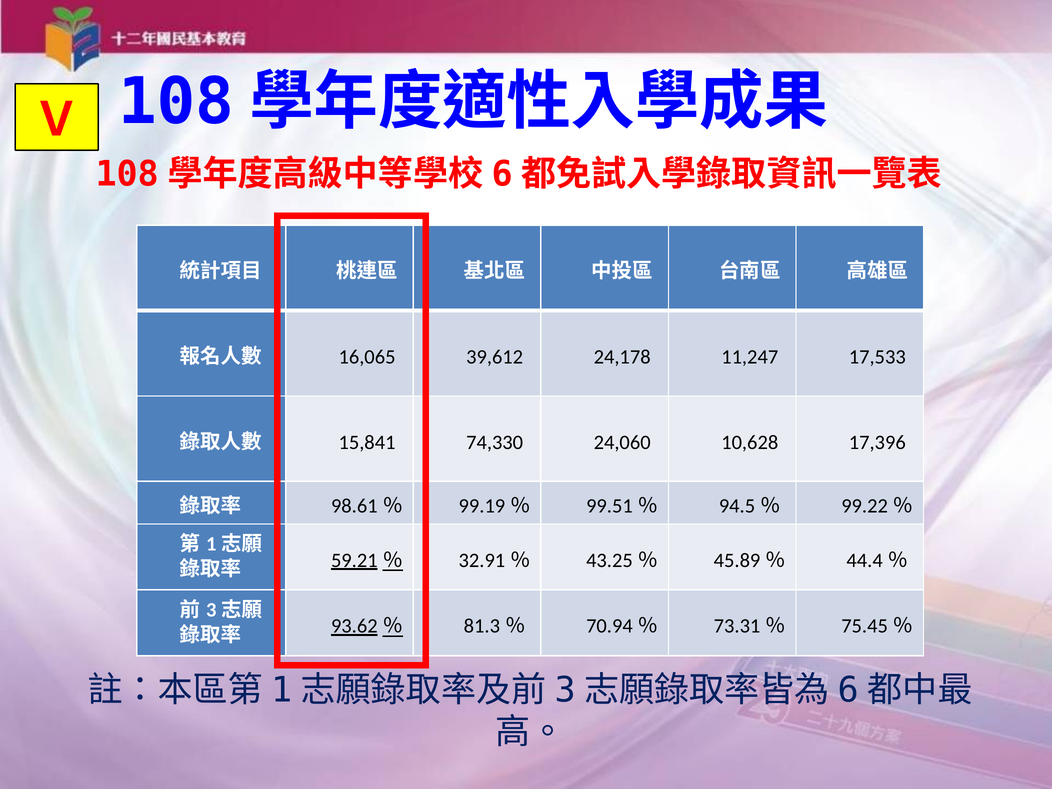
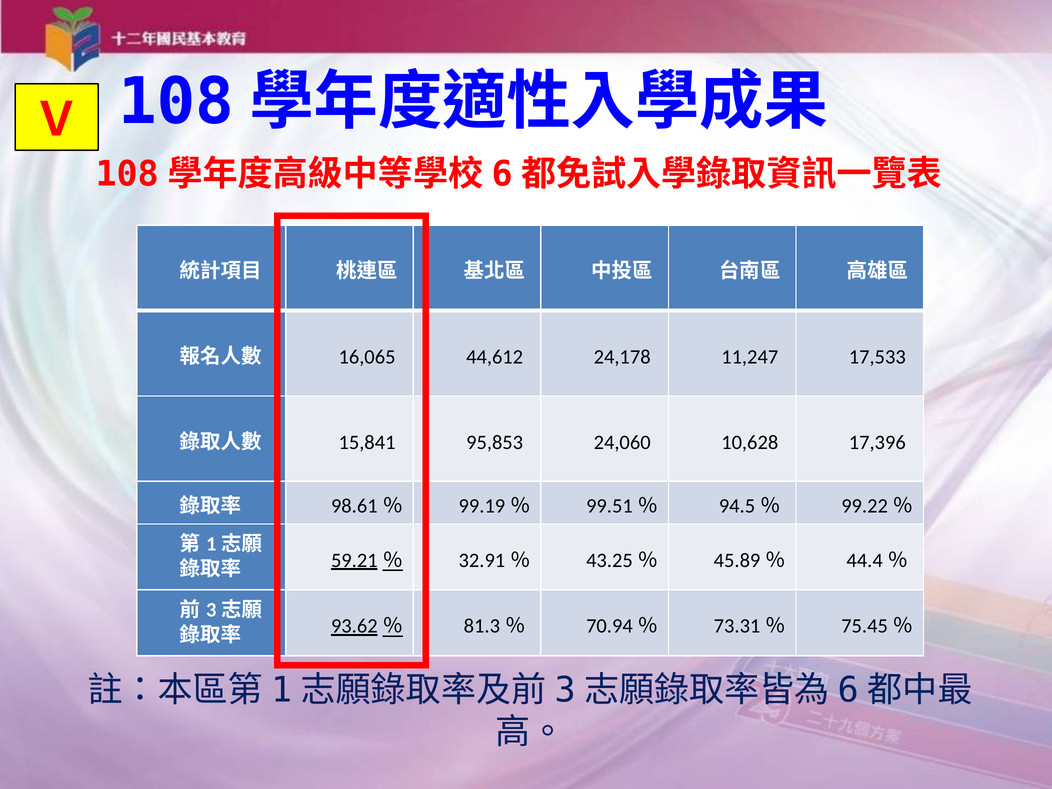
39,612: 39,612 -> 44,612 (495, 357)
74,330: 74,330 -> 95,853 (495, 442)
